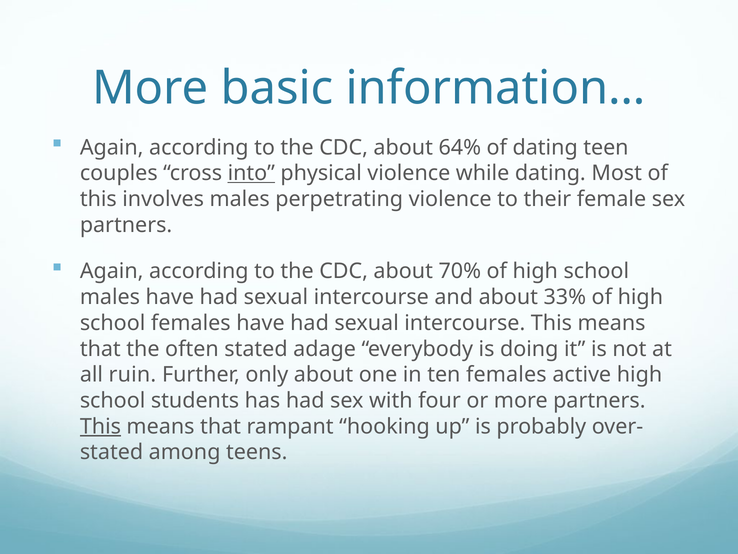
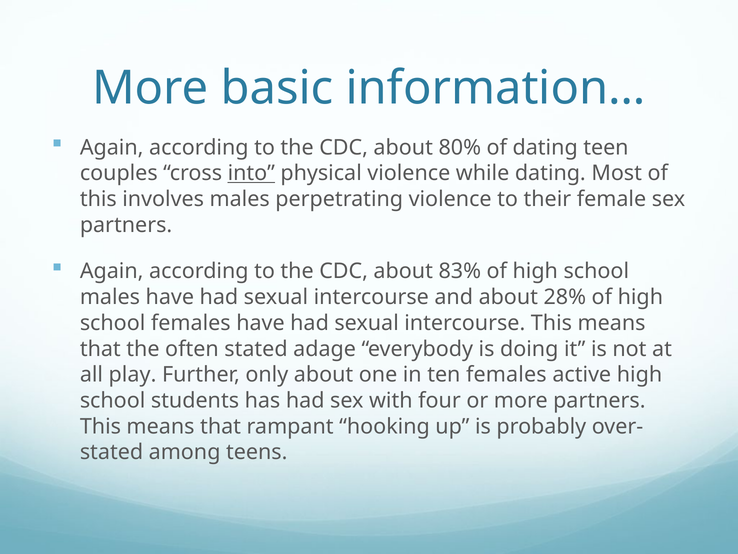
64%: 64% -> 80% (460, 147)
70%: 70% -> 83% (460, 271)
33%: 33% -> 28% (565, 297)
ruin: ruin -> play (132, 374)
This underline: present -> none (100, 426)
